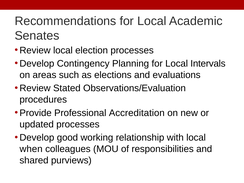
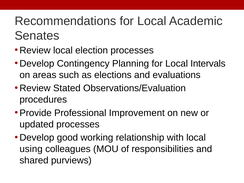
Accreditation: Accreditation -> Improvement (137, 113)
when: when -> using (31, 149)
